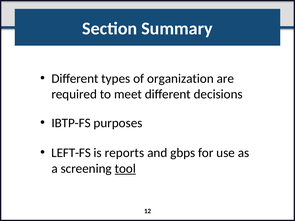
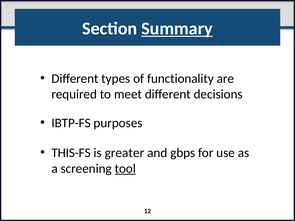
Summary underline: none -> present (177, 29)
organization: organization -> functionality (180, 79)
LEFT-FS: LEFT-FS -> THIS-FS (71, 153)
reports: reports -> greater (124, 153)
